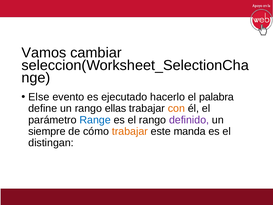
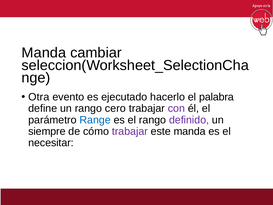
Vamos: Vamos -> Manda (44, 53)
Else: Else -> Otra (39, 97)
ellas: ellas -> cero (115, 108)
con colour: orange -> purple (176, 108)
trabajar colour: orange -> purple (130, 131)
distingan: distingan -> necesitar (51, 143)
